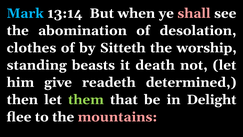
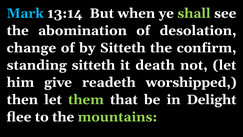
shall colour: pink -> light green (194, 13)
clothes: clothes -> change (31, 48)
worship: worship -> confirm (207, 48)
standing beasts: beasts -> sitteth (93, 65)
determined: determined -> worshipped (191, 82)
mountains colour: pink -> light green (117, 117)
